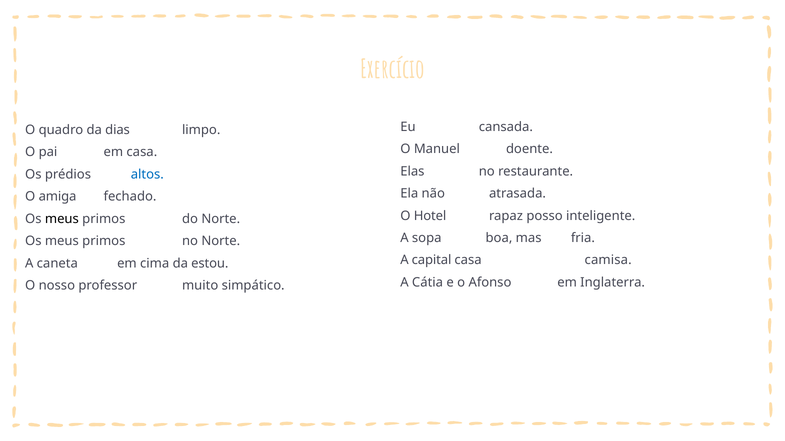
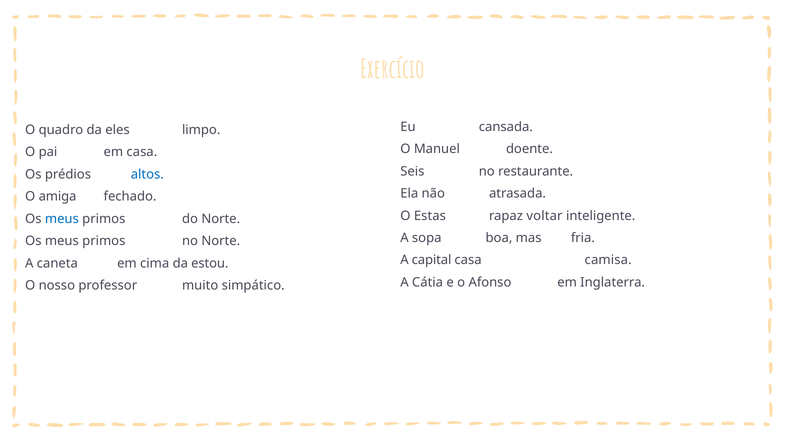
dias: dias -> eles (117, 130)
Elas: Elas -> Seis (412, 172)
Hotel: Hotel -> Estas (430, 216)
posso: posso -> voltar (544, 216)
meus colour: black -> blue (62, 219)
